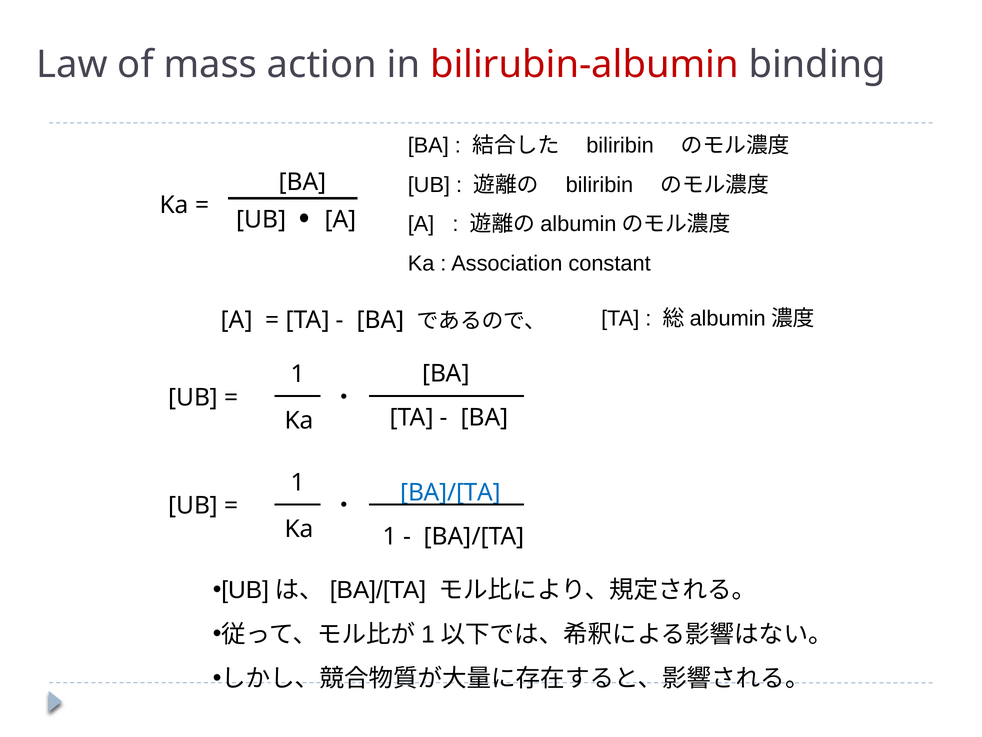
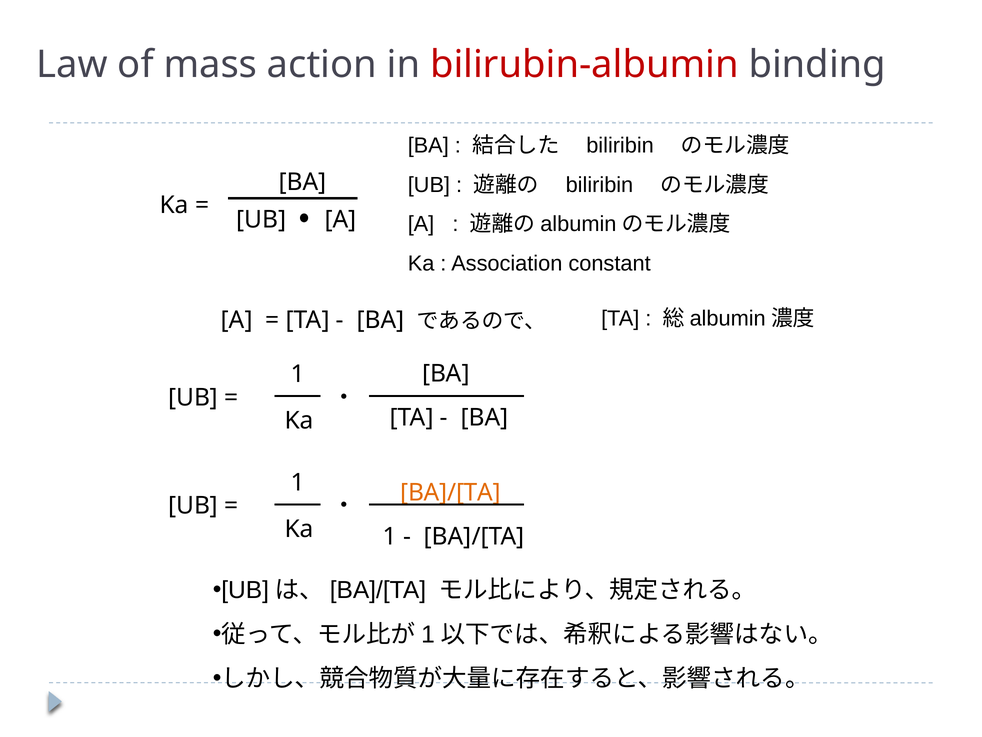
BA]/[TA colour: blue -> orange (451, 492)
